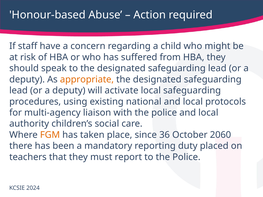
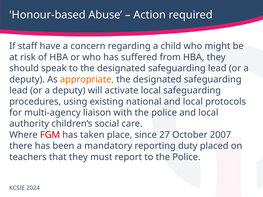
FGM colour: orange -> red (50, 135)
36: 36 -> 27 (165, 135)
2060: 2060 -> 2007 (221, 135)
